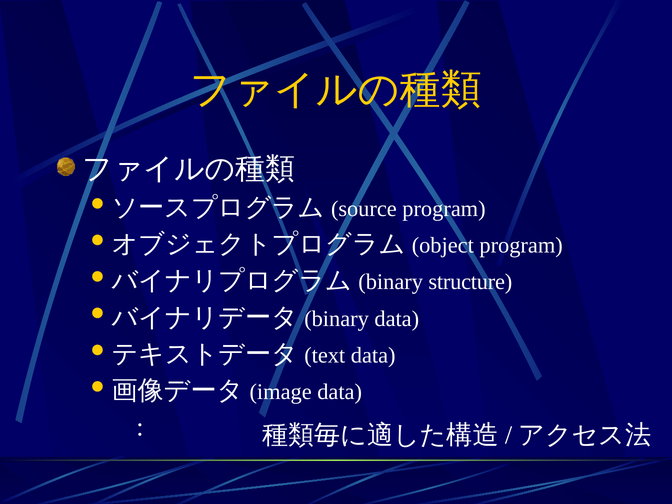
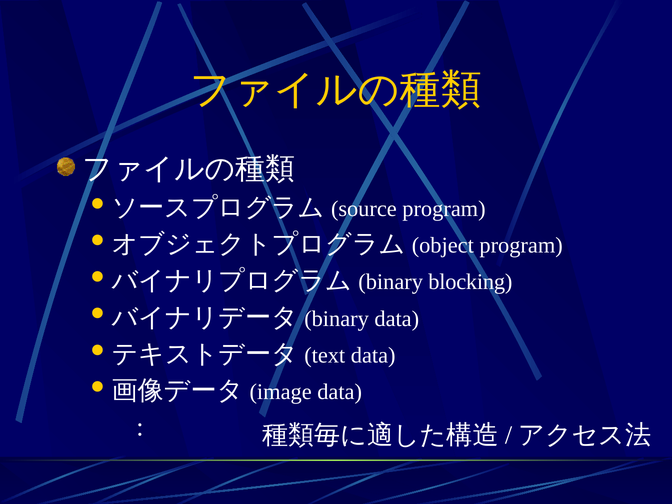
structure: structure -> blocking (470, 282)
